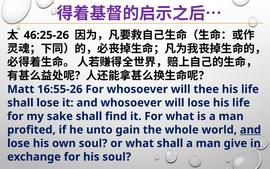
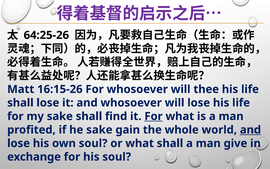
46:25-26: 46:25-26 -> 64:25-26 (46, 35)
16:55-26: 16:55-26 -> 16:15-26 (60, 89)
For underline: none -> present (154, 116)
he unto: unto -> sake (99, 130)
